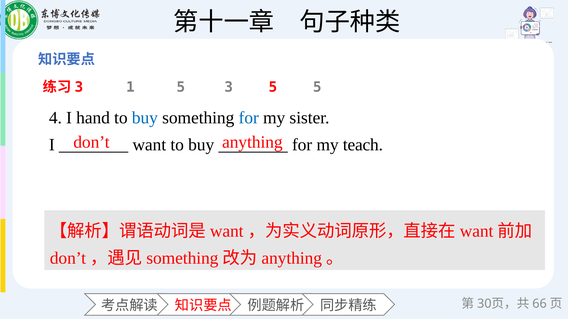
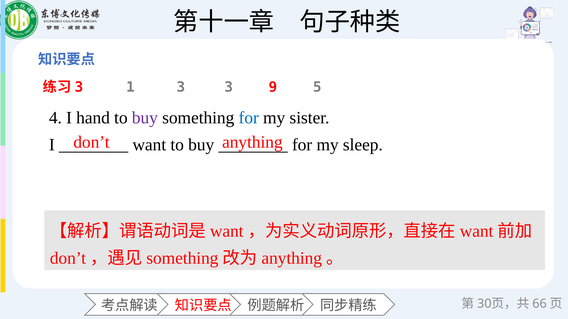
1 5: 5 -> 3 (181, 87)
3 5: 5 -> 9 (273, 87)
buy colour: blue -> purple (145, 118)
teach: teach -> sleep (363, 145)
